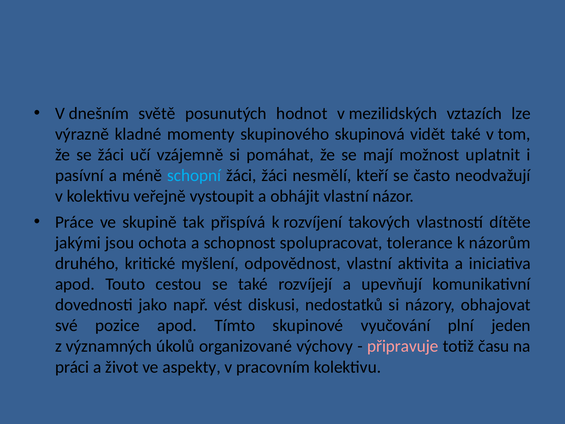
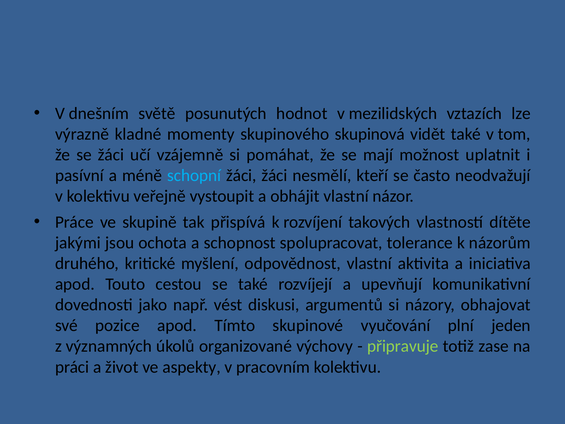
nedostatků: nedostatků -> argumentů (344, 305)
připravuje colour: pink -> light green (403, 346)
času: času -> zase (494, 346)
